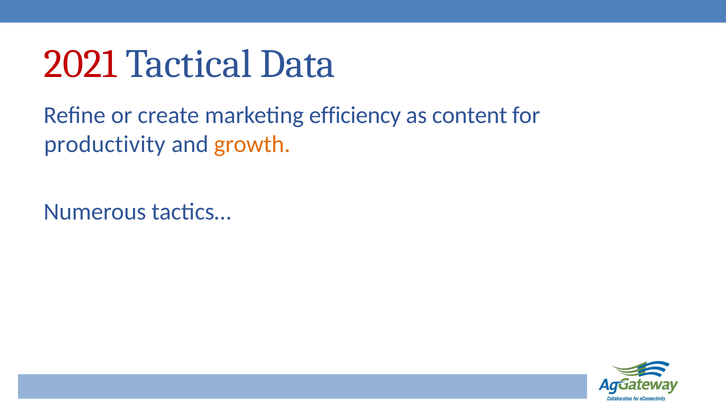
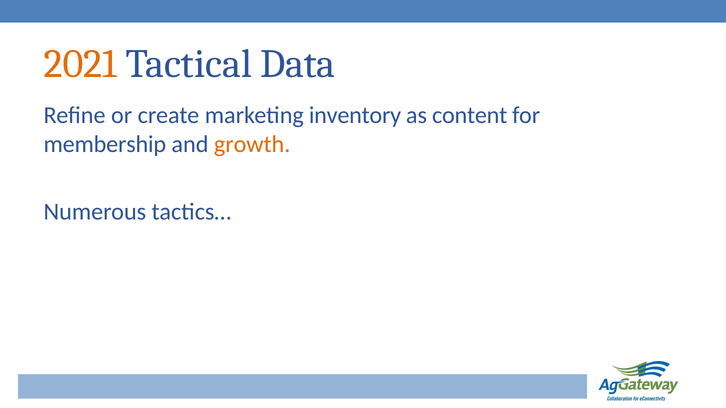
2021 colour: red -> orange (80, 64)
efficiency: efficiency -> inventory (355, 115)
productivity: productivity -> membership (105, 144)
